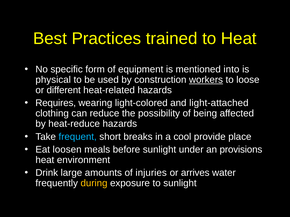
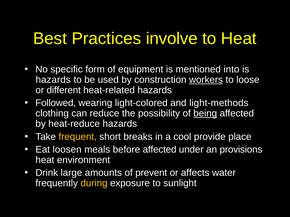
trained: trained -> involve (172, 39)
physical: physical -> hazards (53, 80)
Requires: Requires -> Followed (56, 103)
light-attached: light-attached -> light-methods (219, 103)
being underline: none -> present (205, 114)
frequent colour: light blue -> yellow (78, 137)
before sunlight: sunlight -> affected (160, 150)
injuries: injuries -> prevent (151, 173)
arrives: arrives -> affects (195, 173)
